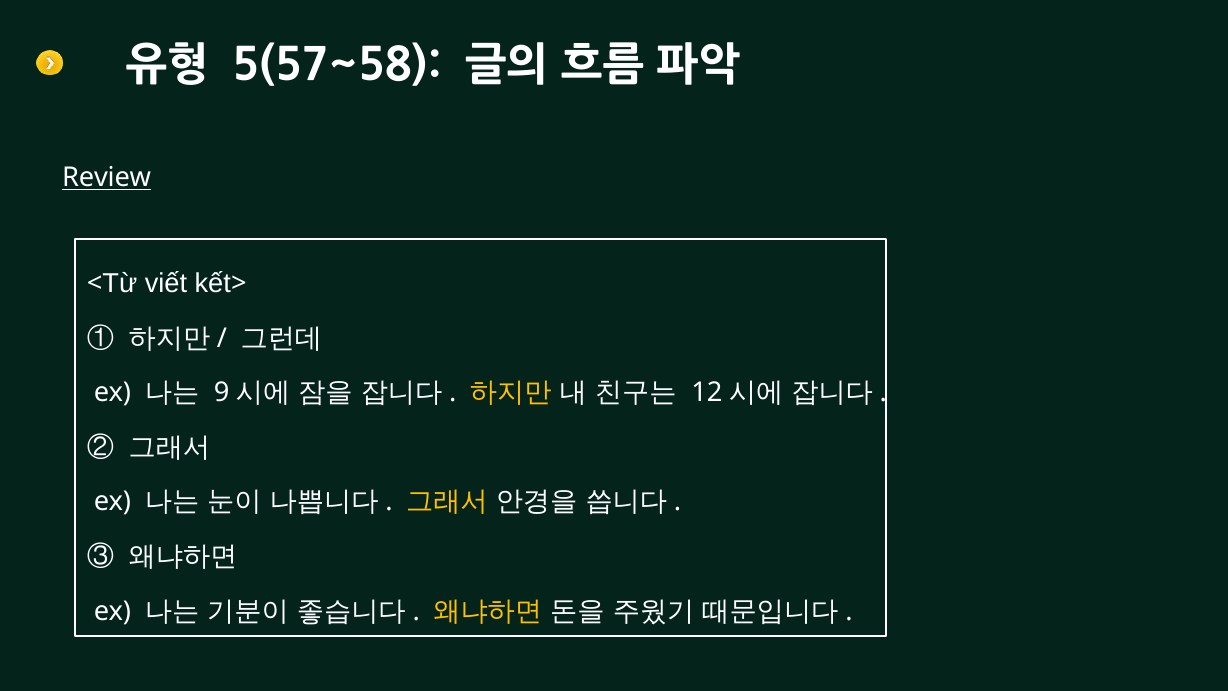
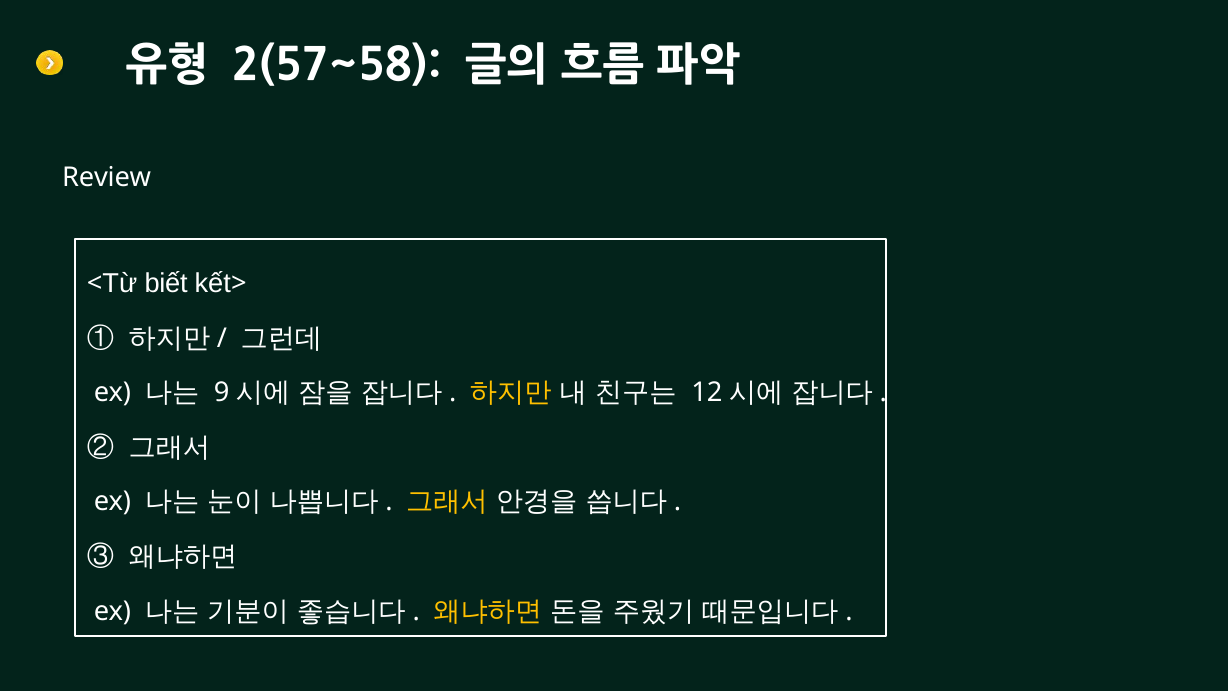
5(57~58: 5(57~58 -> 2(57~58 (337, 66)
Review underline: present -> none (107, 178)
viết: viết -> biết (166, 284)
